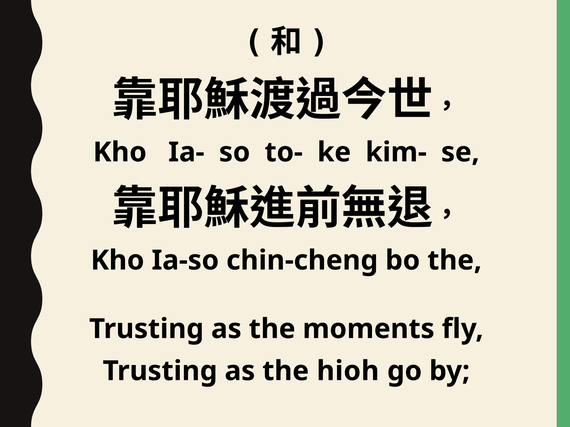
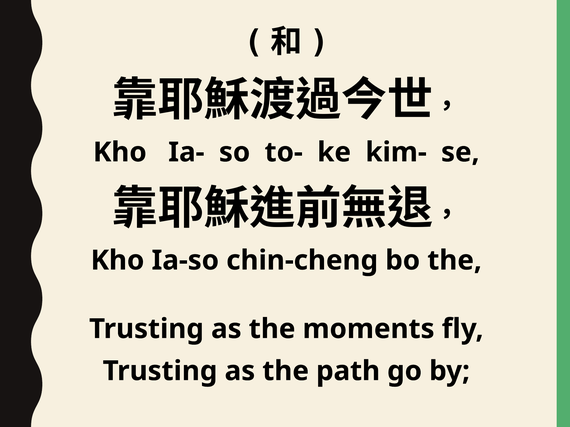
hioh: hioh -> path (348, 371)
